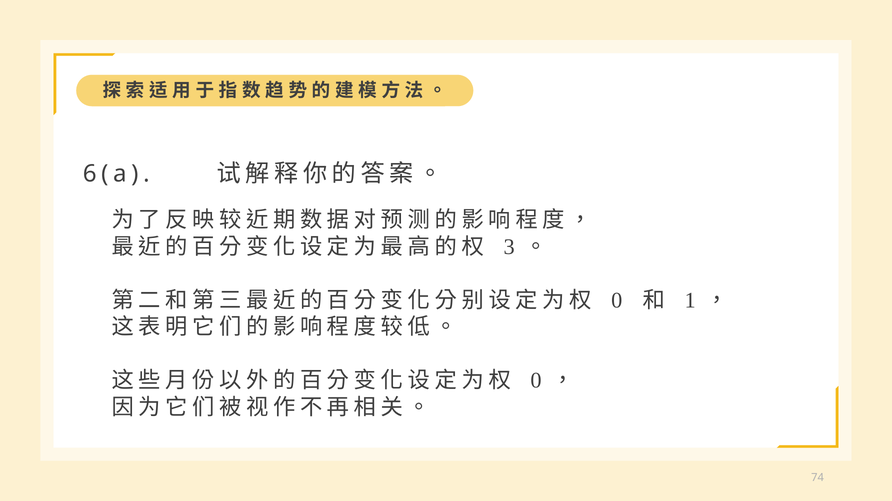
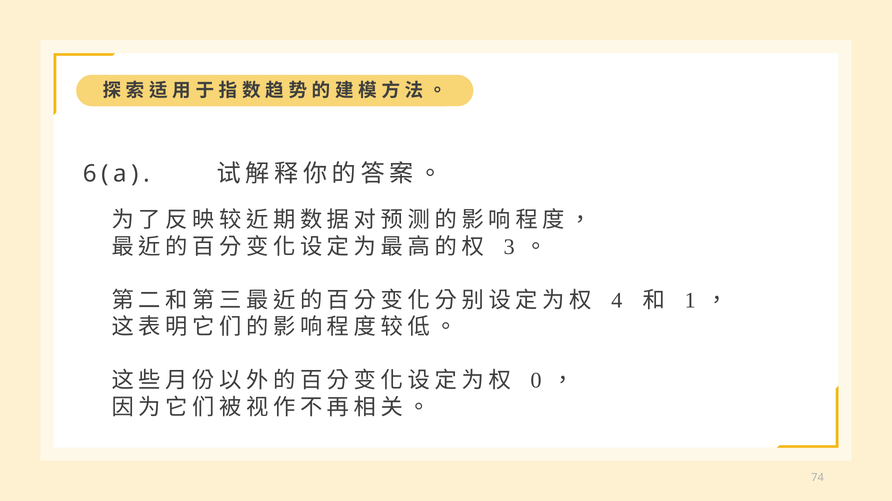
0: 0 -> 4 (617, 301)
